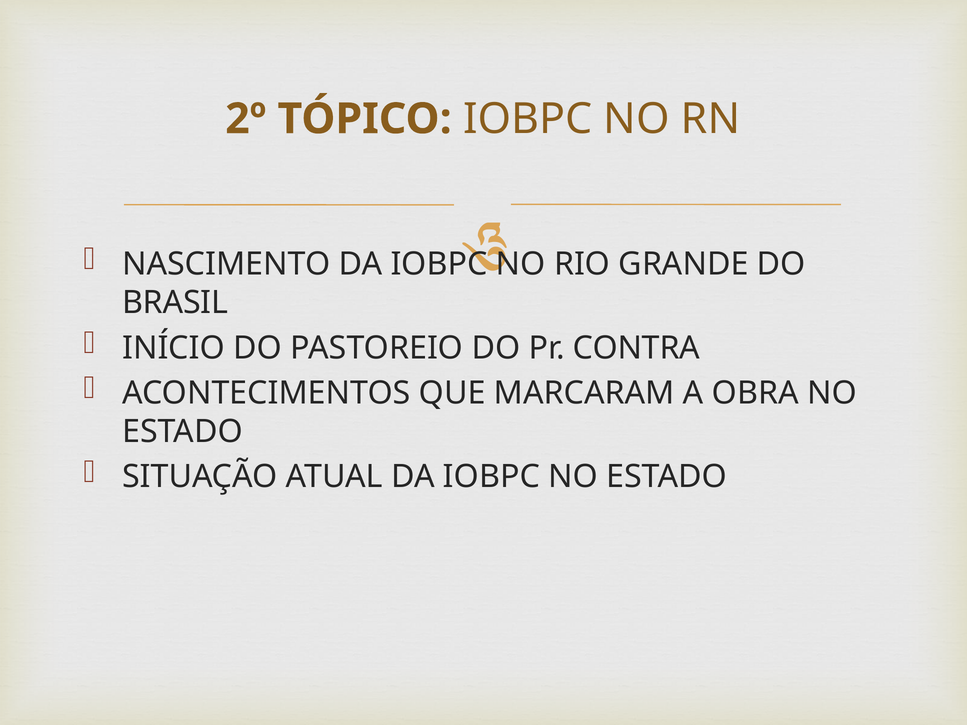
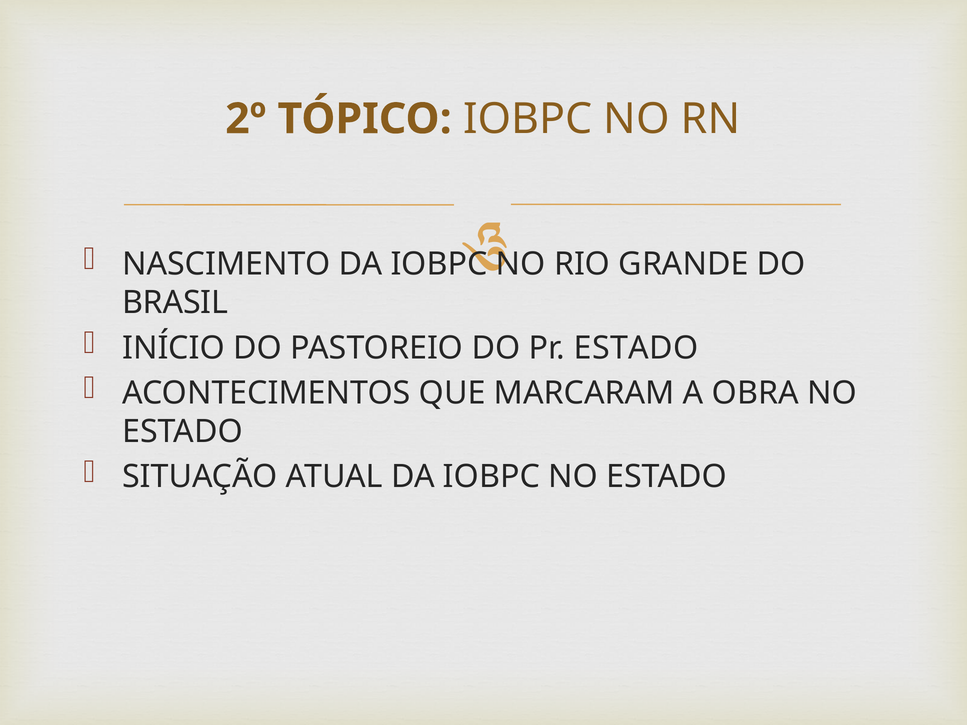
Pr CONTRA: CONTRA -> ESTADO (636, 348)
